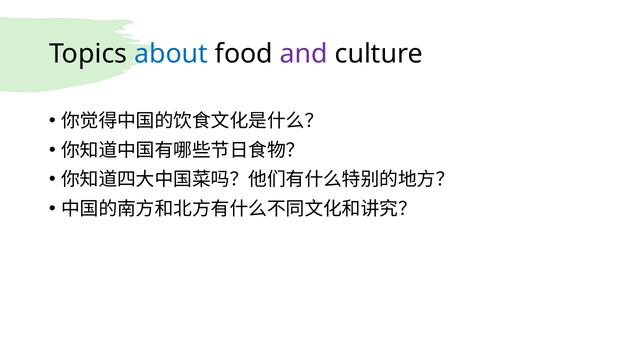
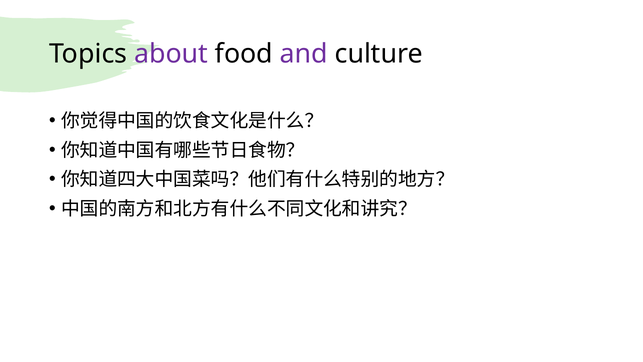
about colour: blue -> purple (171, 54)
